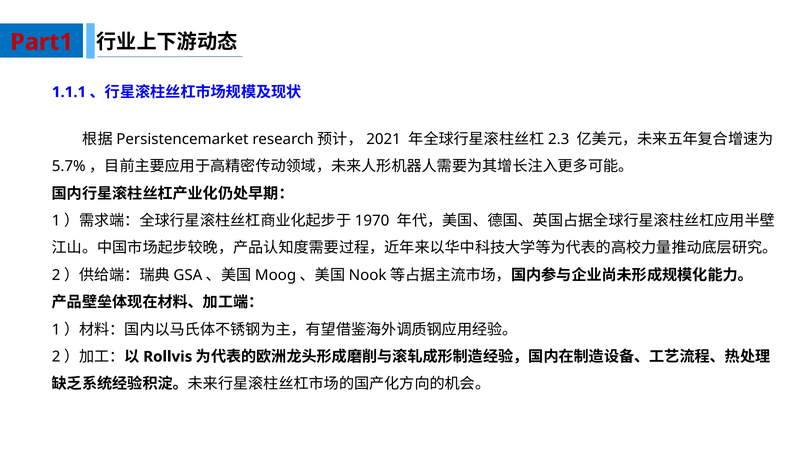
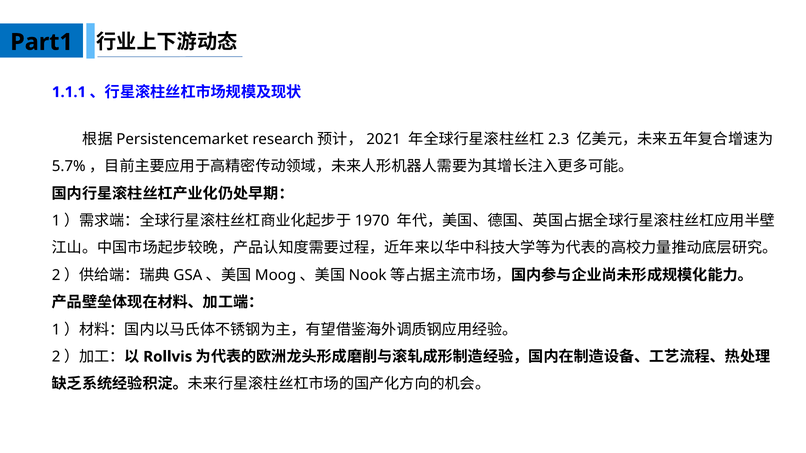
Part1 colour: red -> black (42, 42)
